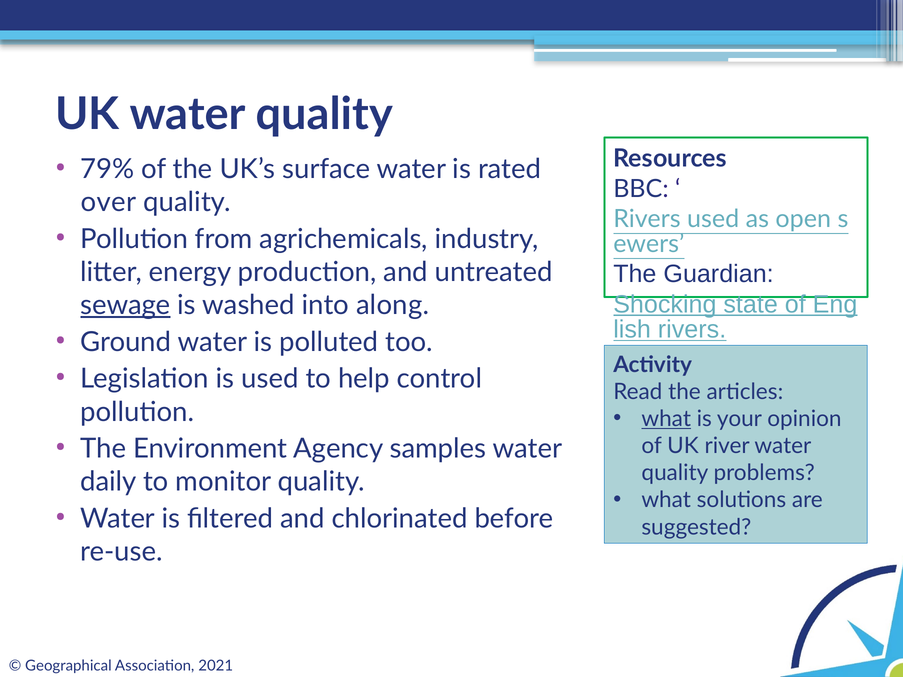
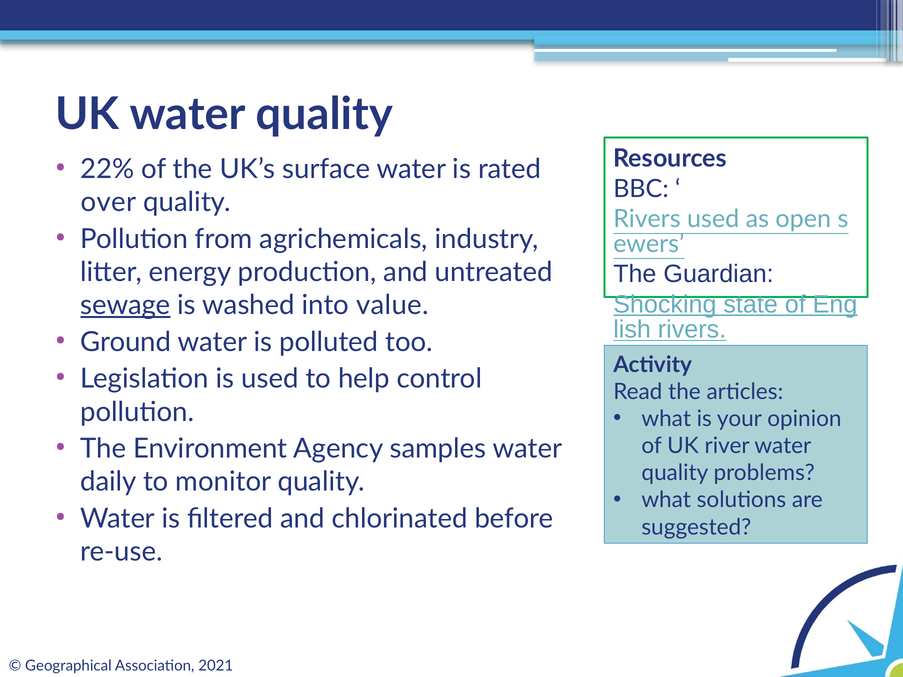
79%: 79% -> 22% (107, 169)
along: along -> value (393, 305)
what underline: present -> none (666, 419)
